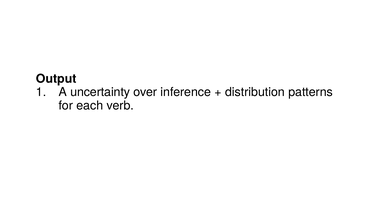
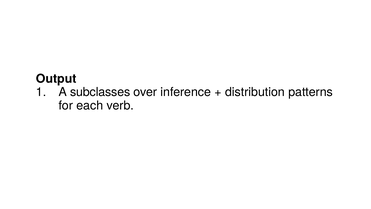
uncertainty: uncertainty -> subclasses (100, 92)
